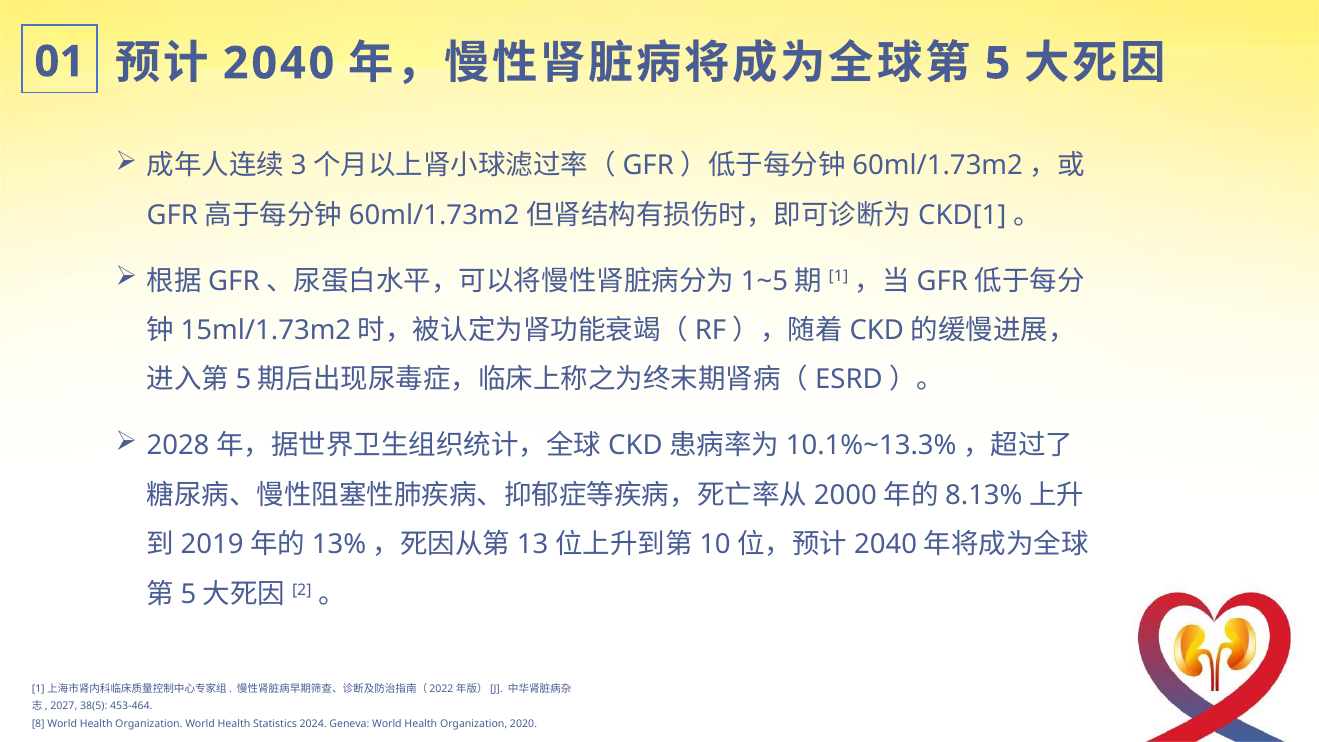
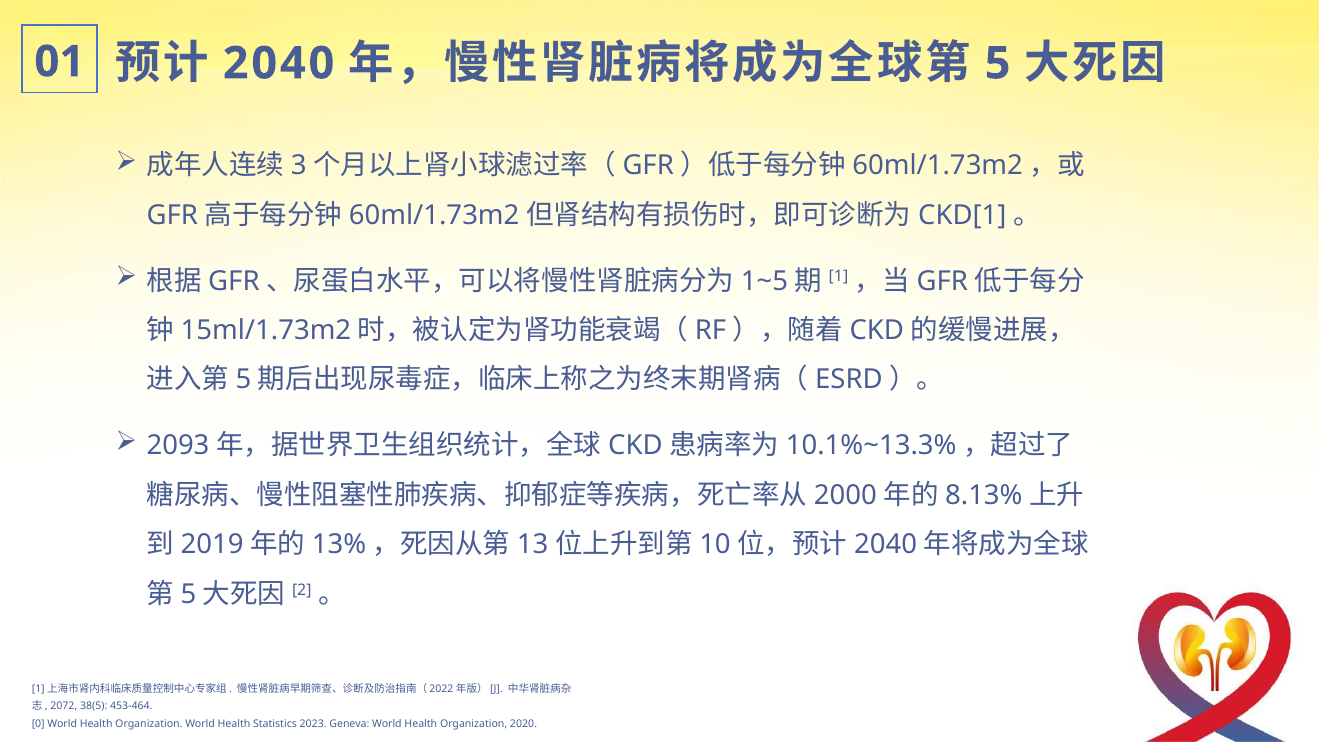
2028: 2028 -> 2093 (178, 446)
2027: 2027 -> 2072 (64, 706)
8: 8 -> 0 (38, 724)
2024: 2024 -> 2023 (313, 724)
